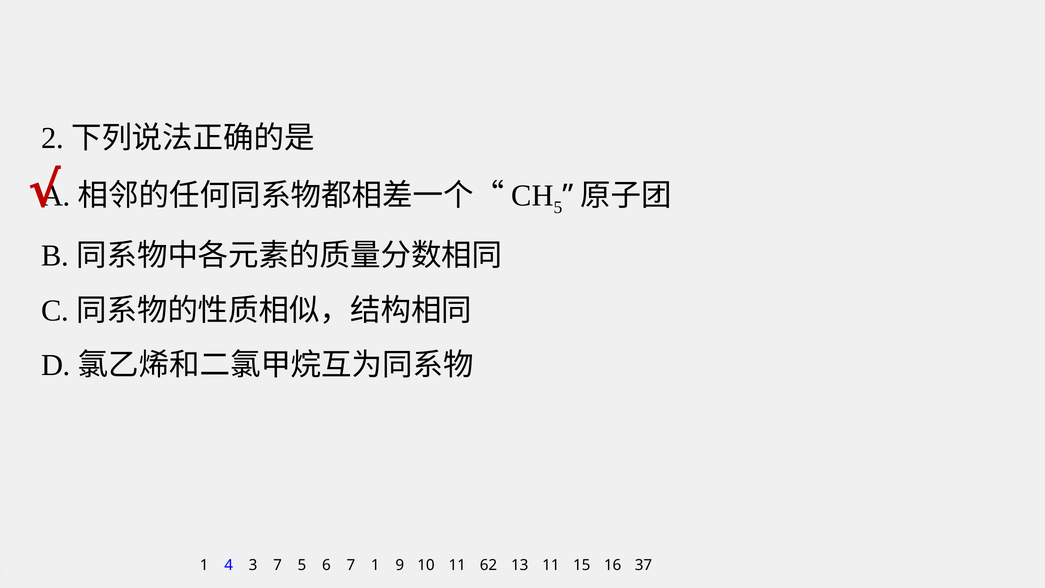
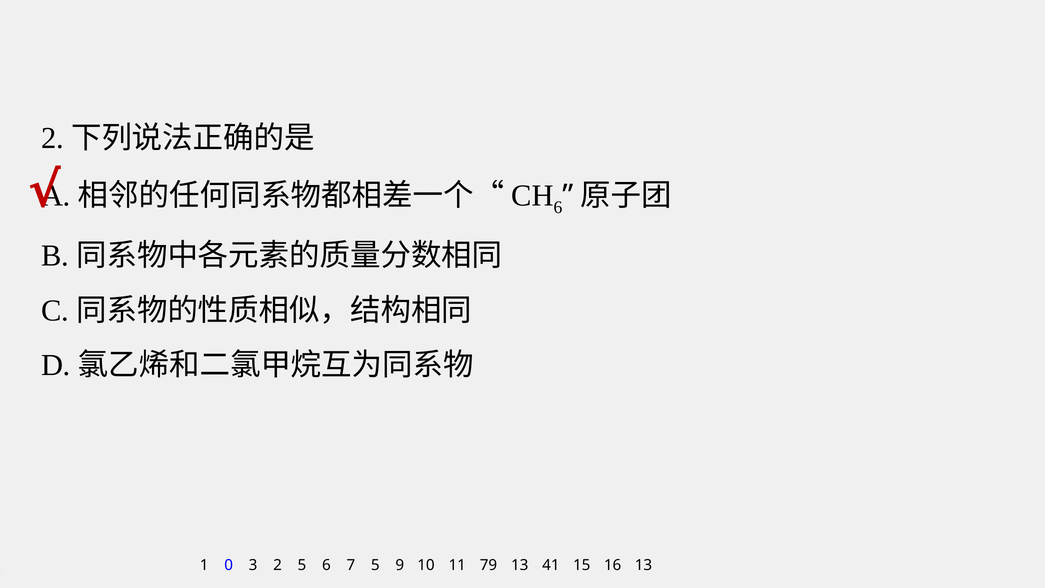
5: 5 -> 6 (558, 208)
4: 4 -> 0 (229, 565)
3 7: 7 -> 2 (278, 565)
7 1: 1 -> 5 (375, 565)
62: 62 -> 79 (488, 565)
13 11: 11 -> 41 (551, 565)
16 37: 37 -> 13 (644, 565)
